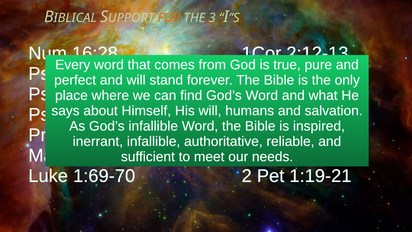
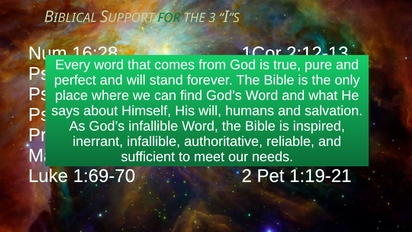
FOR colour: orange -> green (169, 18)
